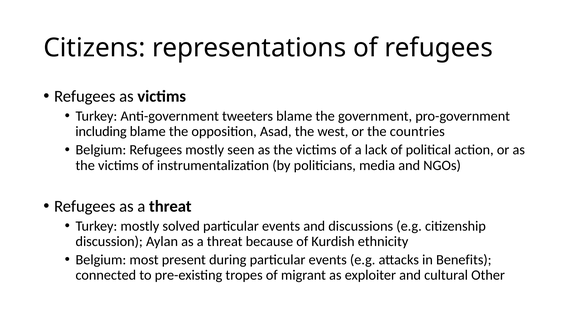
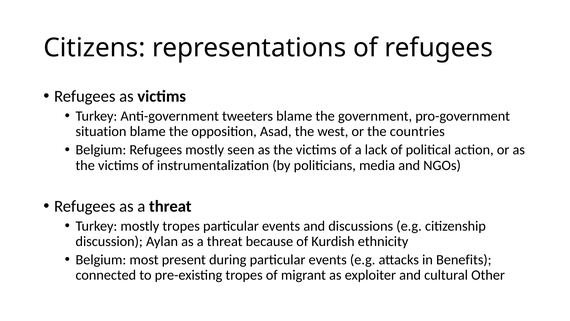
including: including -> situation (101, 131)
mostly solved: solved -> tropes (181, 226)
